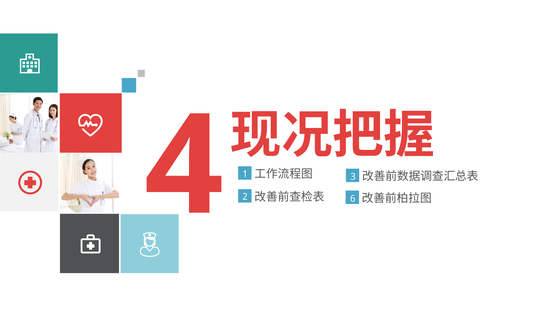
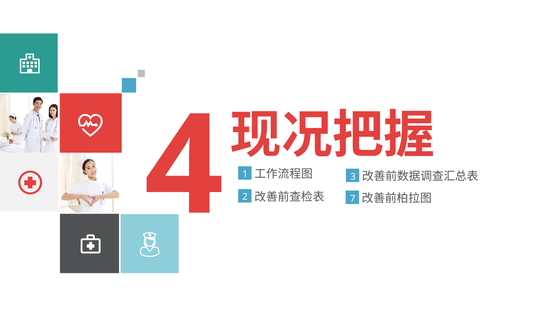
6: 6 -> 7 (353, 199)
